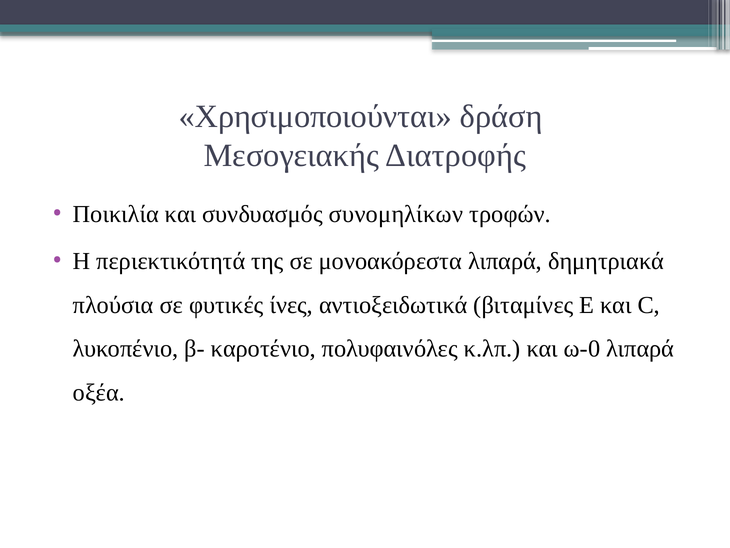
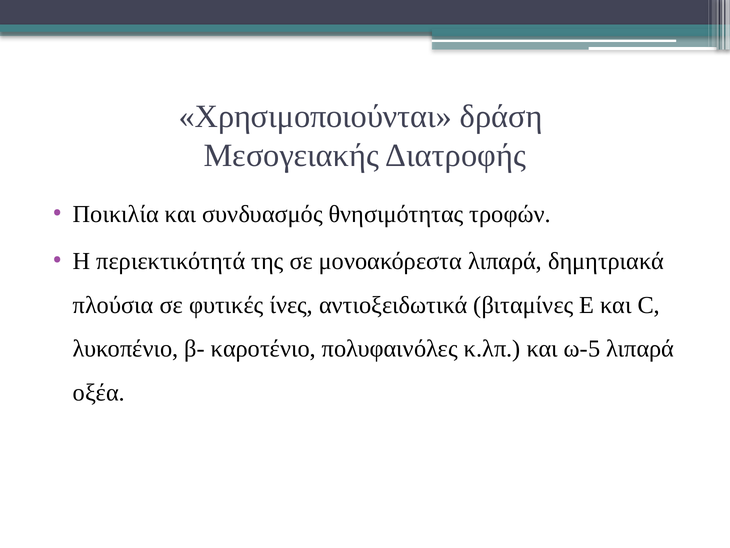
συνομηλίκων: συνομηλίκων -> θνησιμότητας (396, 214)
ω-0: ω-0 -> ω-5 (582, 349)
